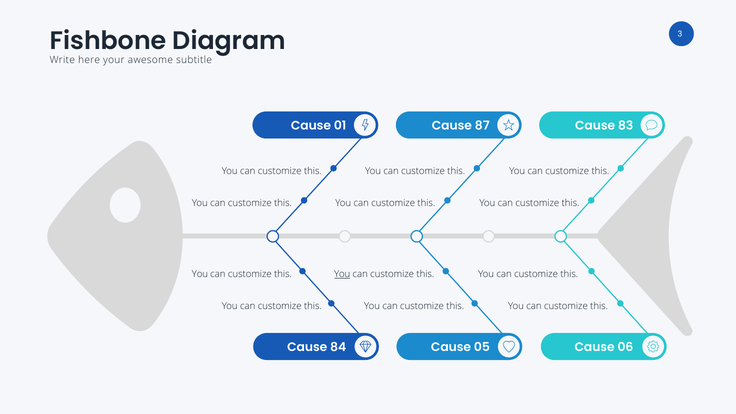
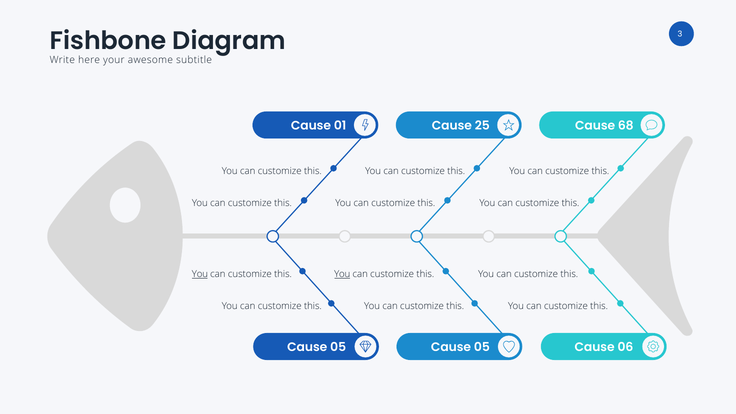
87: 87 -> 25 (482, 126)
83: 83 -> 68 (626, 126)
You underline: none -> present (200, 274)
84: 84 -> 05 (338, 347)
